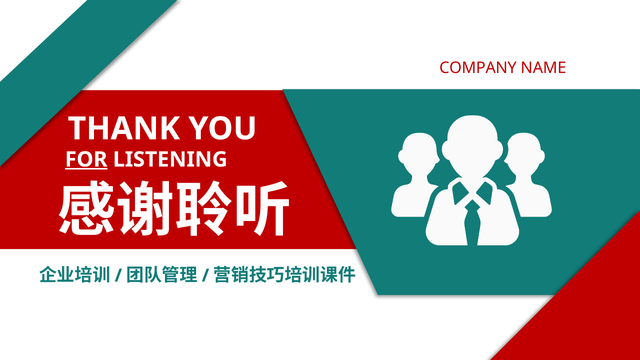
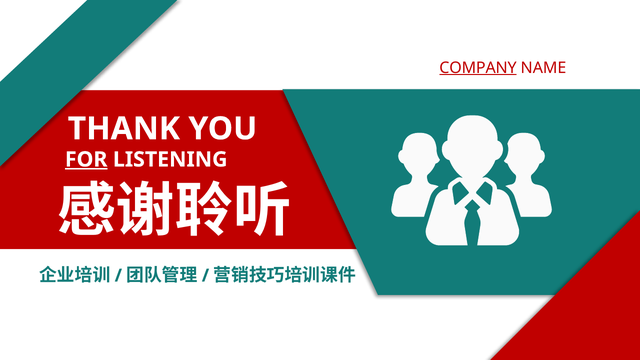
COMPANY underline: none -> present (478, 68)
